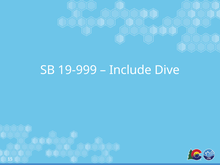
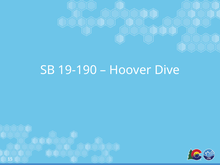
19-999: 19-999 -> 19-190 (77, 70)
Include: Include -> Hoover (130, 70)
